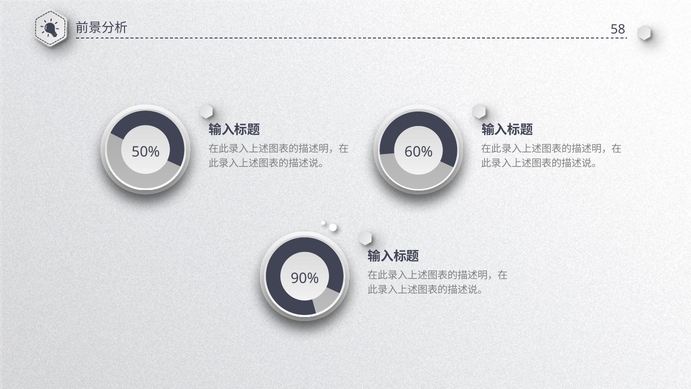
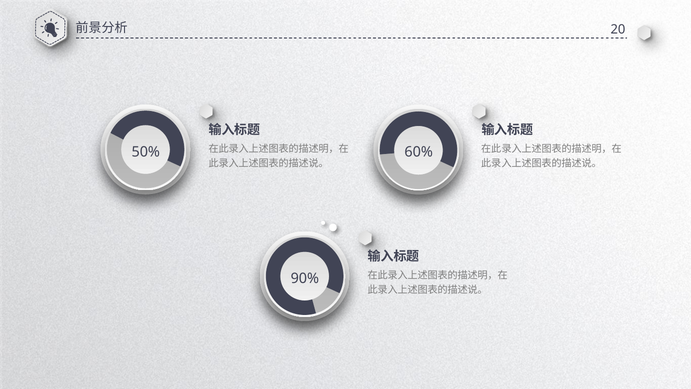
58: 58 -> 20 (618, 30)
